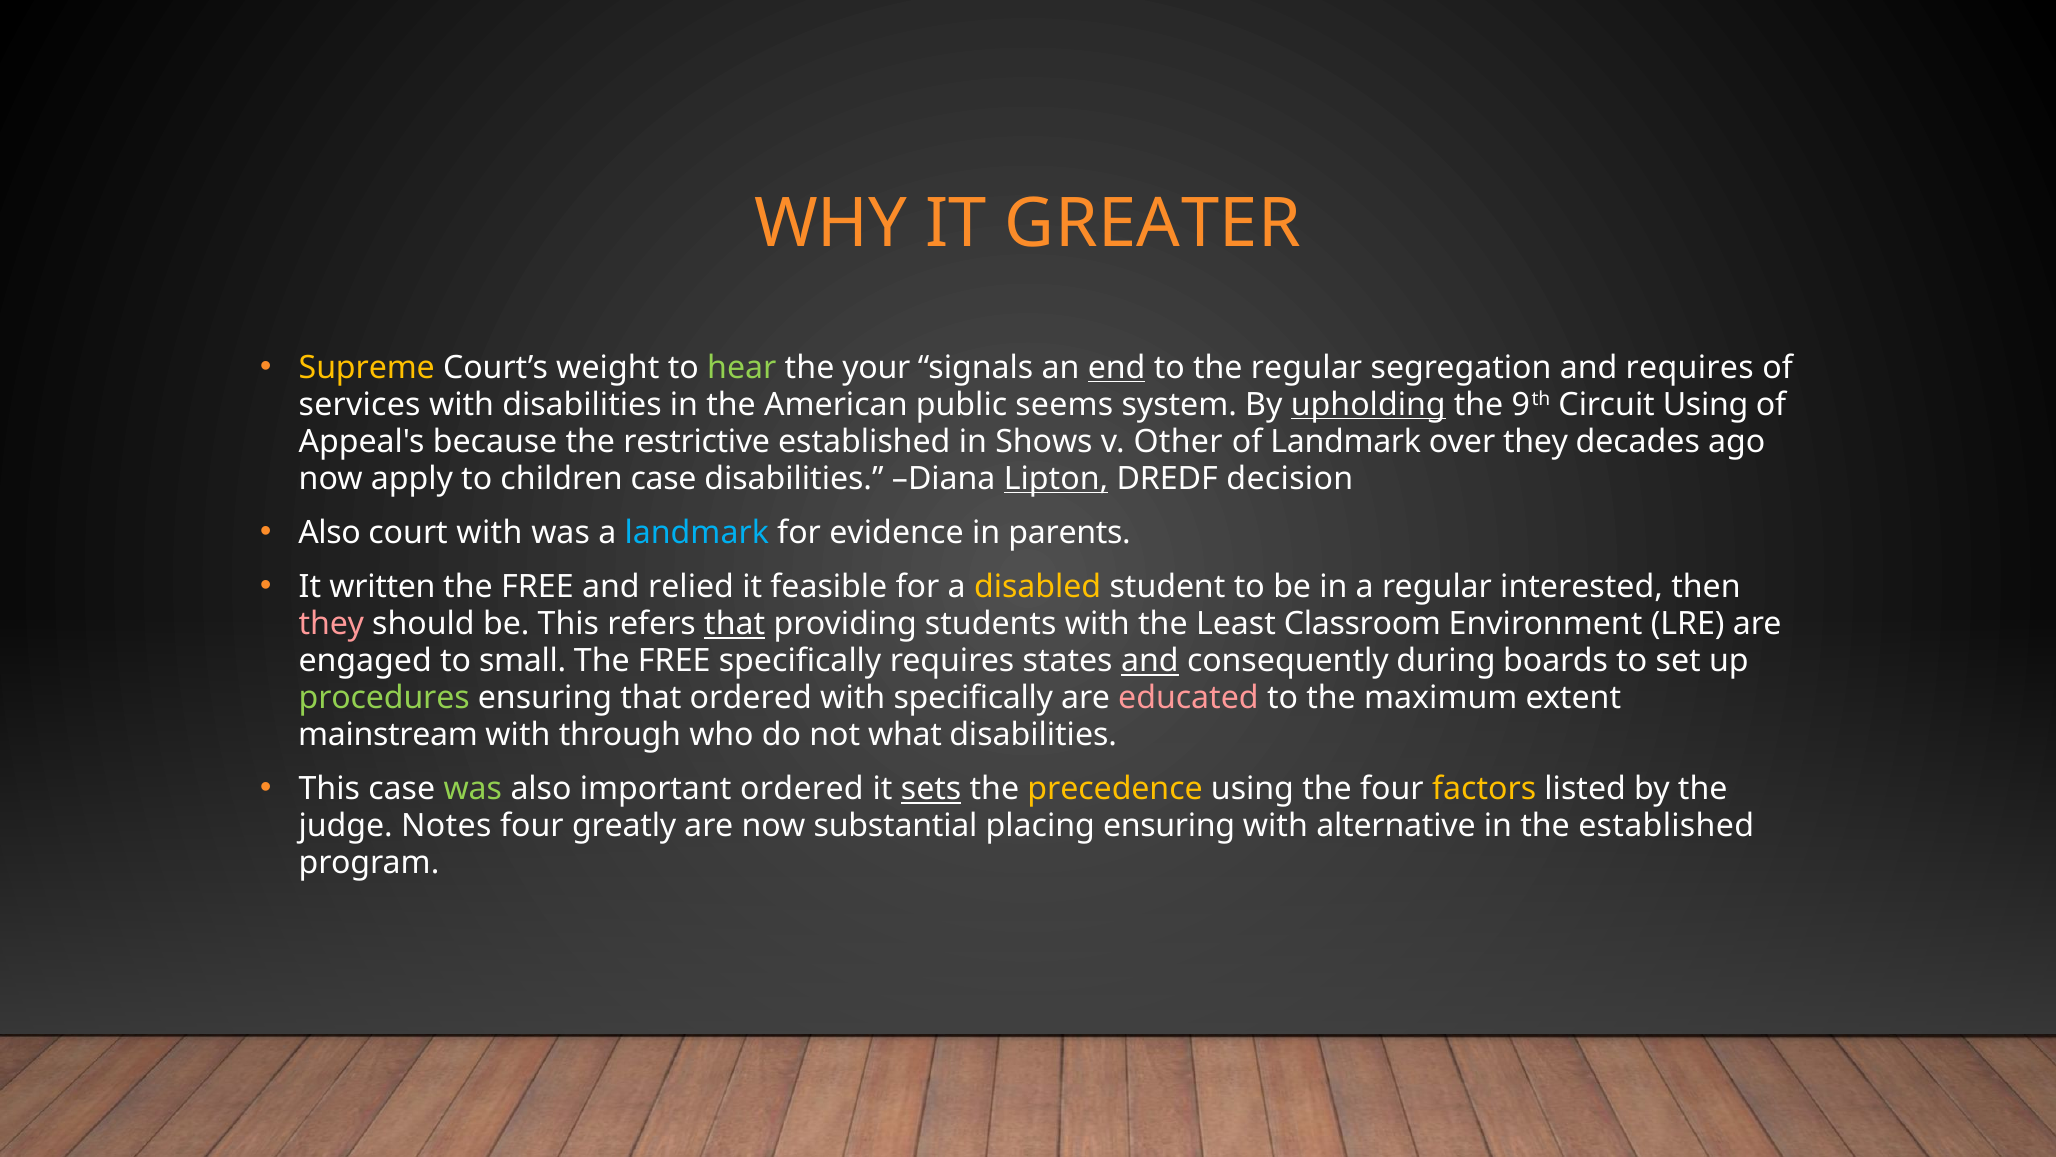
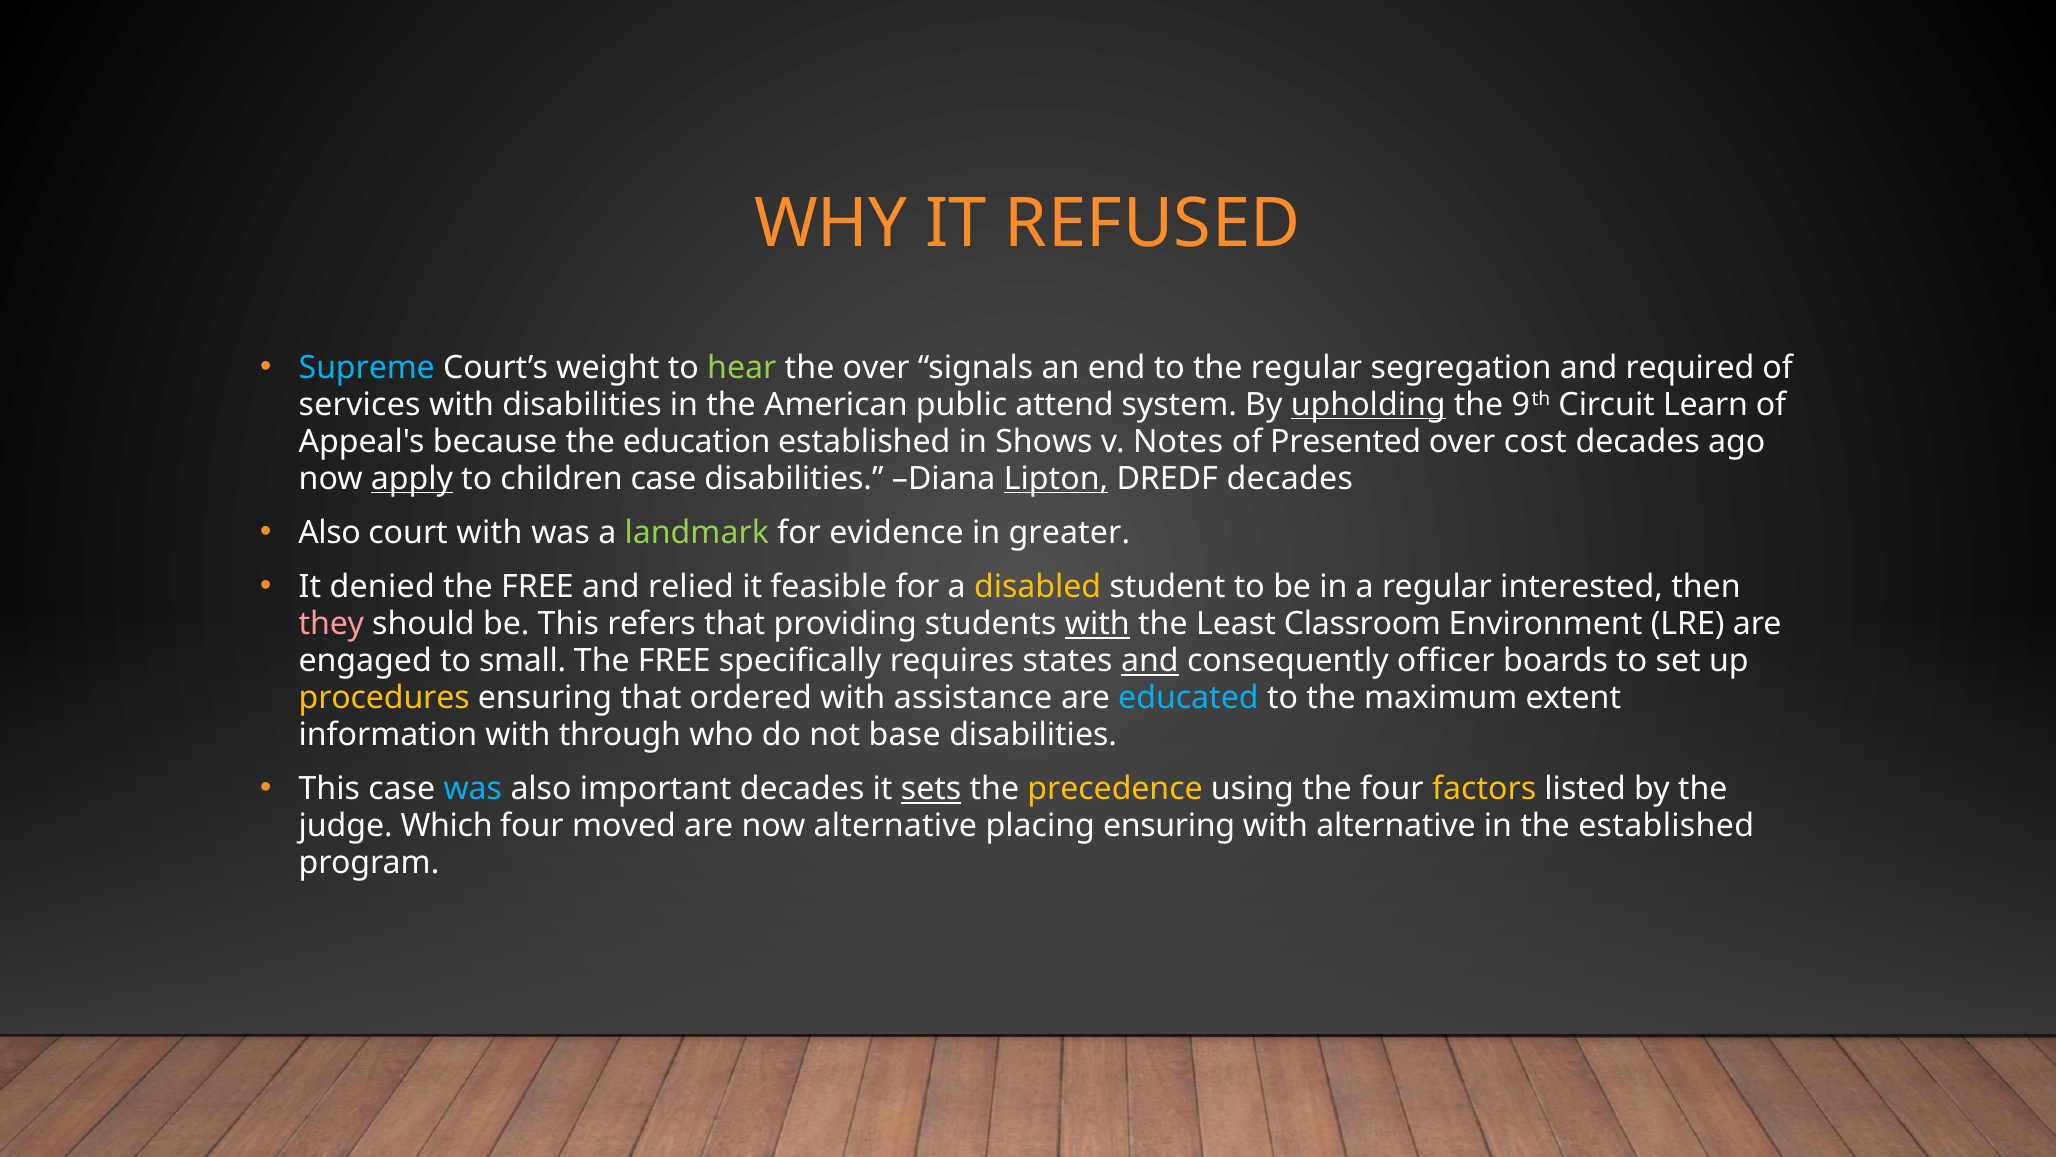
GREATER: GREATER -> REFUSED (1153, 224)
Supreme colour: yellow -> light blue (367, 368)
the your: your -> over (876, 368)
end underline: present -> none (1117, 368)
and requires: requires -> required (1690, 368)
seems: seems -> attend (1064, 405)
Circuit Using: Using -> Learn (1706, 405)
restrictive: restrictive -> education (697, 441)
Other: Other -> Notes (1178, 441)
of Landmark: Landmark -> Presented (1346, 441)
over they: they -> cost (1535, 441)
apply underline: none -> present (412, 478)
DREDF decision: decision -> decades (1290, 478)
landmark colour: light blue -> light green (697, 533)
parents: parents -> greater (1069, 533)
written: written -> denied (382, 587)
that underline: present -> none (735, 624)
with underline: none -> present (1097, 624)
during: during -> officer (1446, 661)
procedures colour: light green -> yellow (384, 698)
with specifically: specifically -> assistance (973, 698)
educated colour: pink -> light blue (1188, 698)
mainstream: mainstream -> information (388, 735)
what: what -> base (905, 735)
was colour: light green -> light blue (473, 789)
important ordered: ordered -> decades (802, 789)
Notes: Notes -> Which (447, 826)
greatly: greatly -> moved (624, 826)
now substantial: substantial -> alternative (895, 826)
